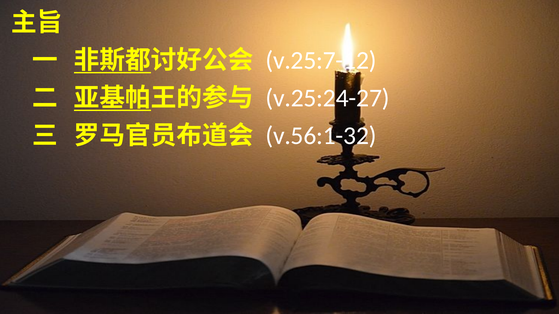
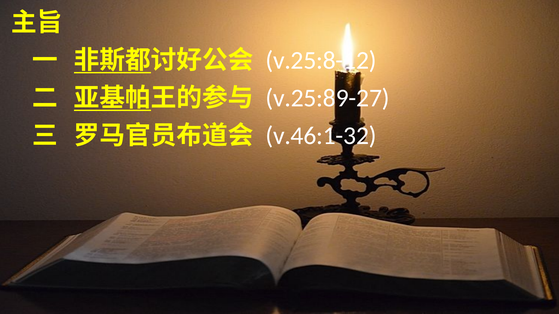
v.25:7-12: v.25:7-12 -> v.25:8-12 (321, 60)
v.25:24-27: v.25:24-27 -> v.25:89-27 (328, 98)
v.56:1-32: v.56:1-32 -> v.46:1-32 (321, 136)
